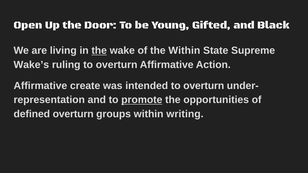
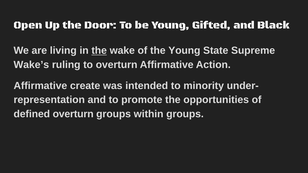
the Within: Within -> Young (184, 51)
intended to overturn: overturn -> minority (204, 86)
promote underline: present -> none (142, 100)
within writing: writing -> groups (185, 114)
